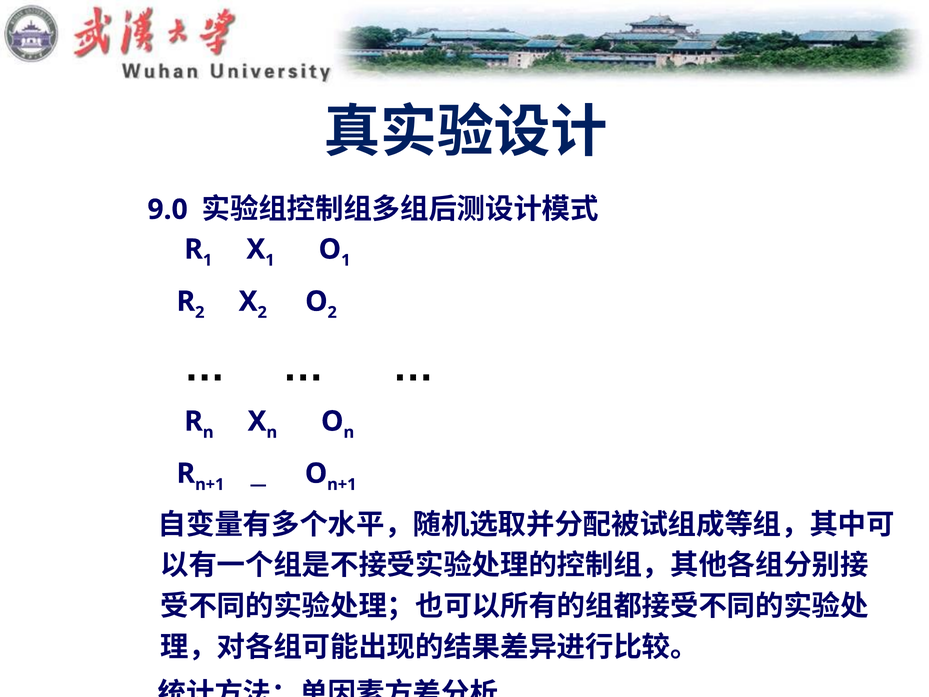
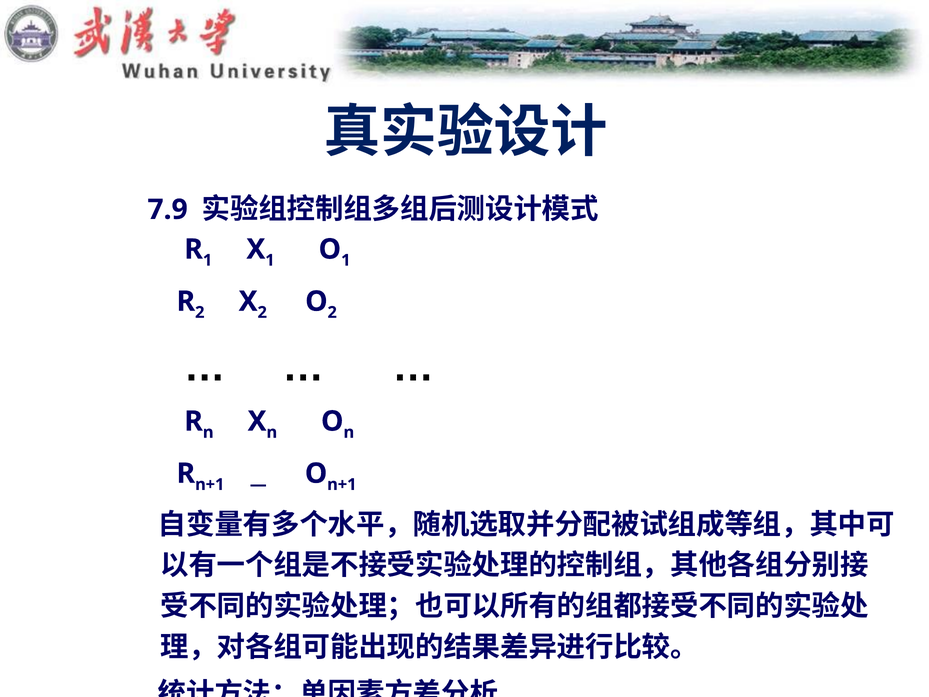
9.0: 9.0 -> 7.9 (168, 209)
